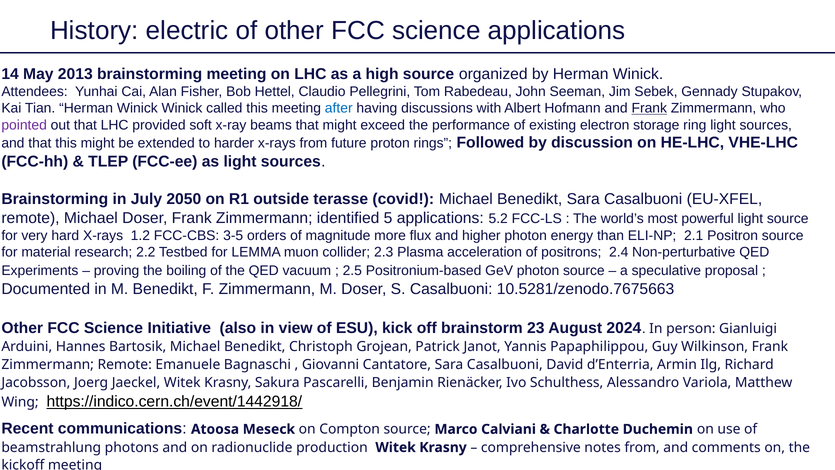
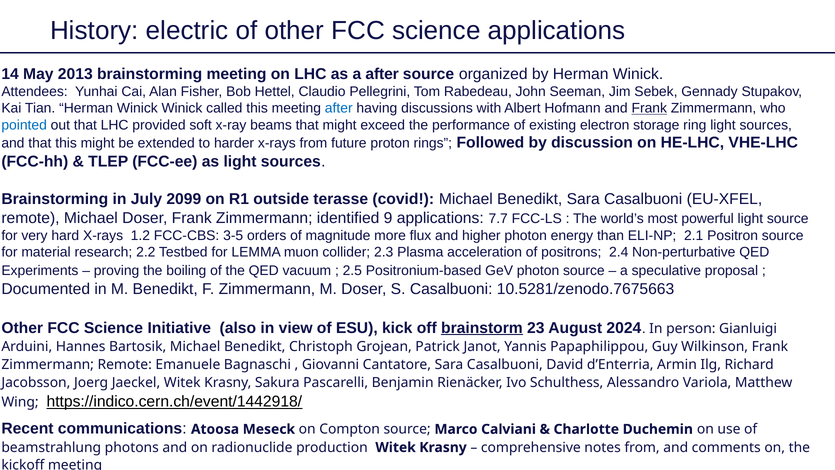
a high: high -> after (382, 74)
pointed colour: purple -> blue (24, 125)
2050: 2050 -> 2099 (184, 199)
identified 5: 5 -> 9 (388, 218)
5.2: 5.2 -> 7.7 (498, 218)
brainstorm underline: none -> present (482, 328)
